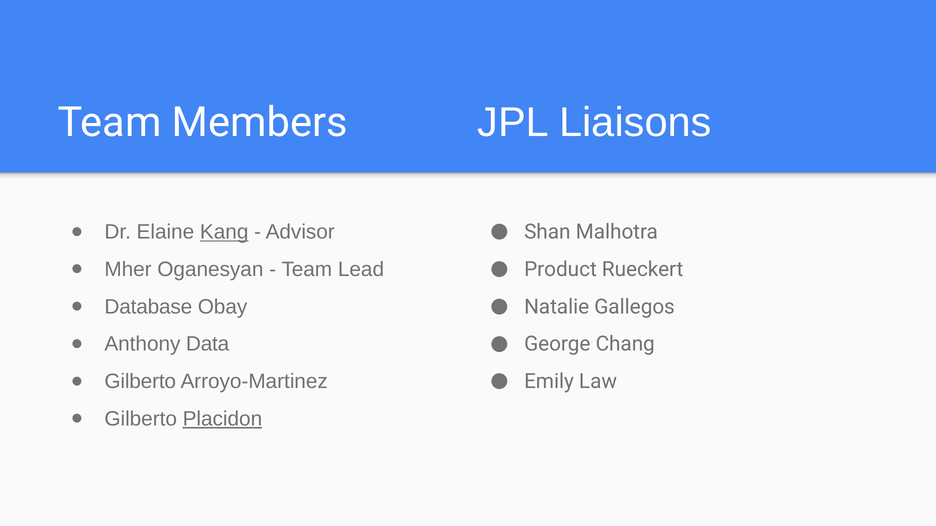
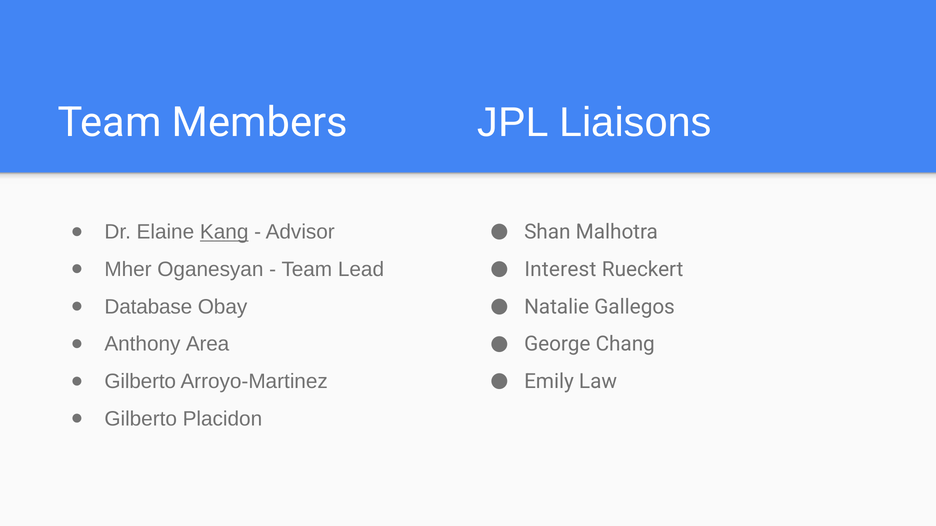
Product: Product -> Interest (560, 270)
Data: Data -> Area (208, 344)
Placidon underline: present -> none (222, 419)
